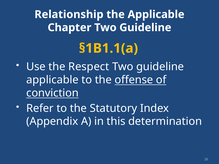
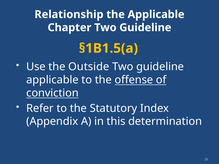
§1B1.1(a: §1B1.1(a -> §1B1.5(a (108, 48)
Respect: Respect -> Outside (89, 67)
